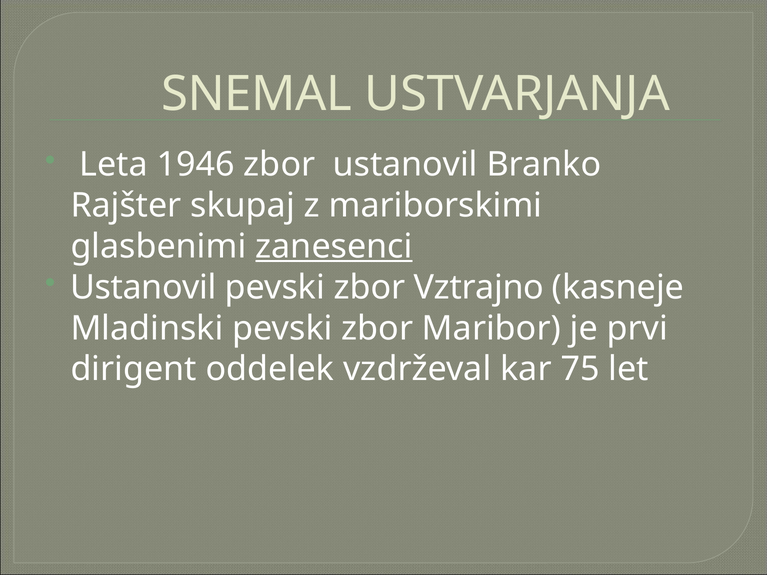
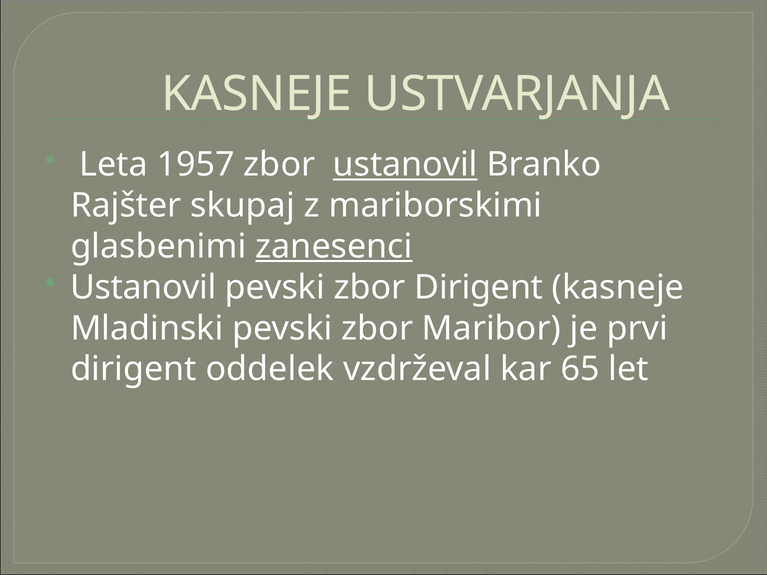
SNEMAL: SNEMAL -> KASNEJE (257, 94)
1946: 1946 -> 1957 (196, 165)
ustanovil underline: none -> present (405, 165)
zbor Vztrajno: Vztrajno -> Dirigent (479, 288)
75: 75 -> 65 (580, 369)
